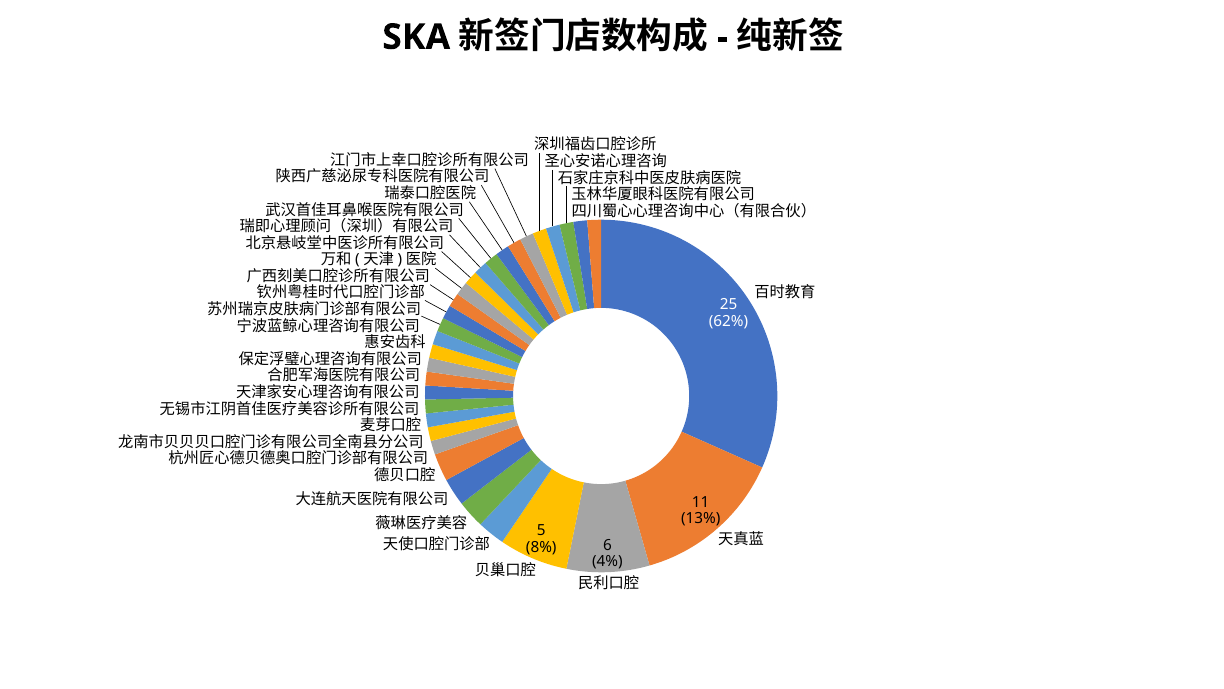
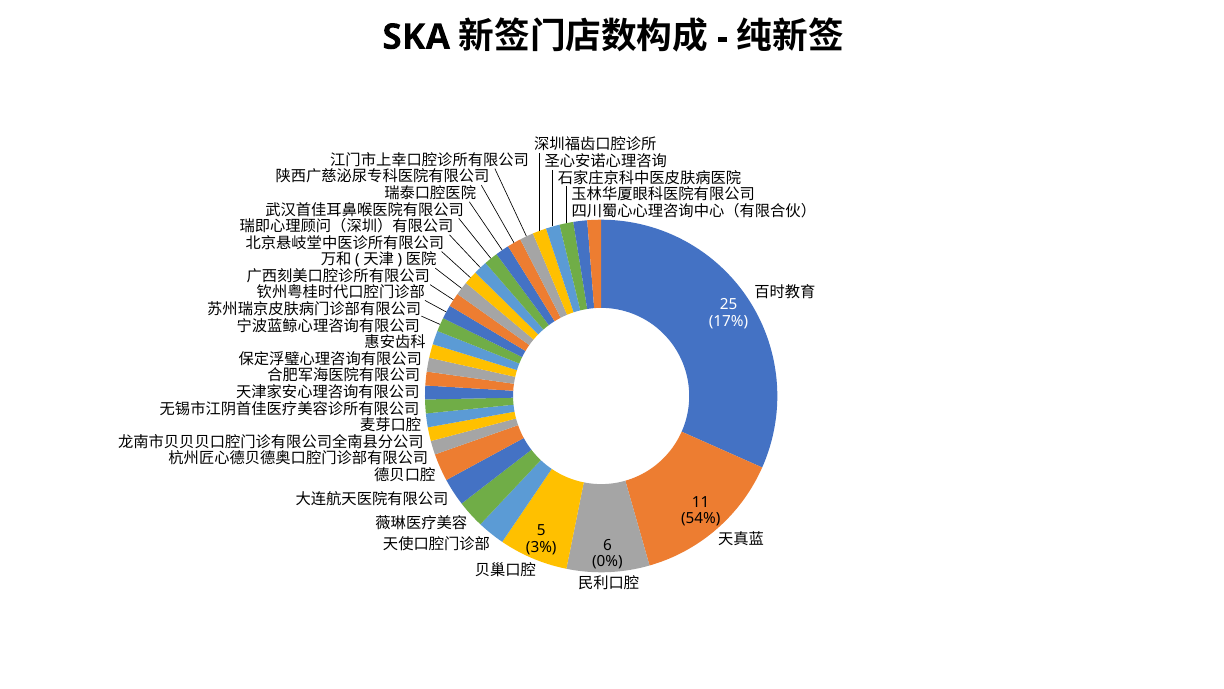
62%: 62% -> 17% (729, 321)
13%: 13% -> 54% (701, 518)
8%: 8% -> 3% (541, 547)
4%: 4% -> 0% (607, 561)
